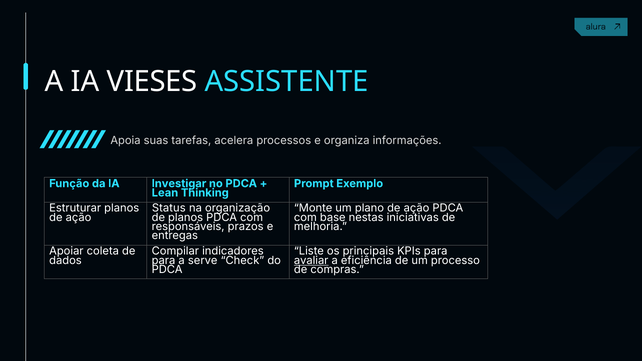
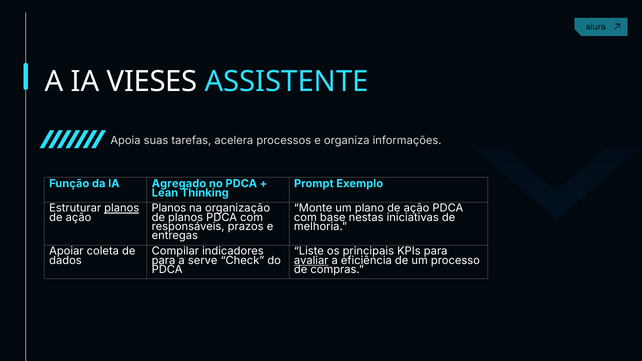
Investigar: Investigar -> Agregado (179, 184)
planos underline: none -> present (122, 208)
Status: Status -> Planos (169, 208)
